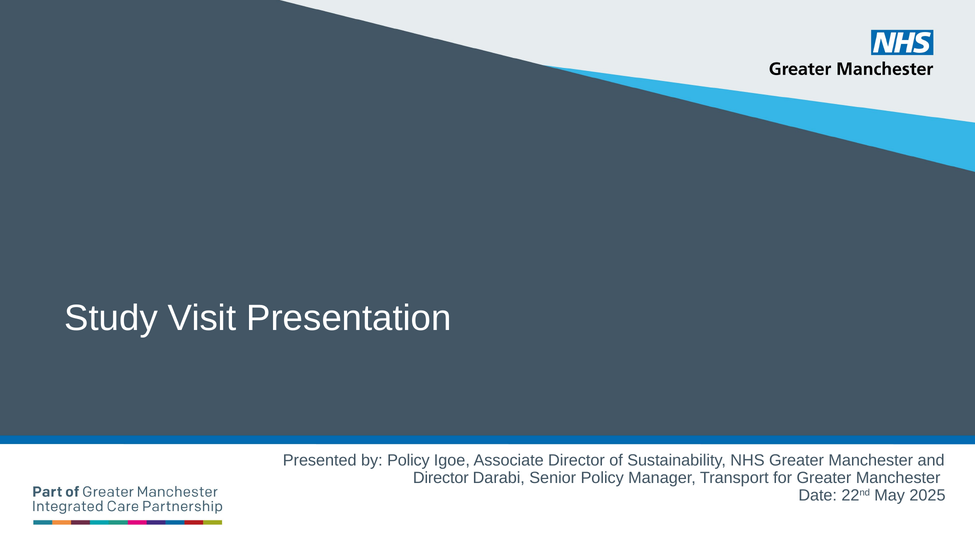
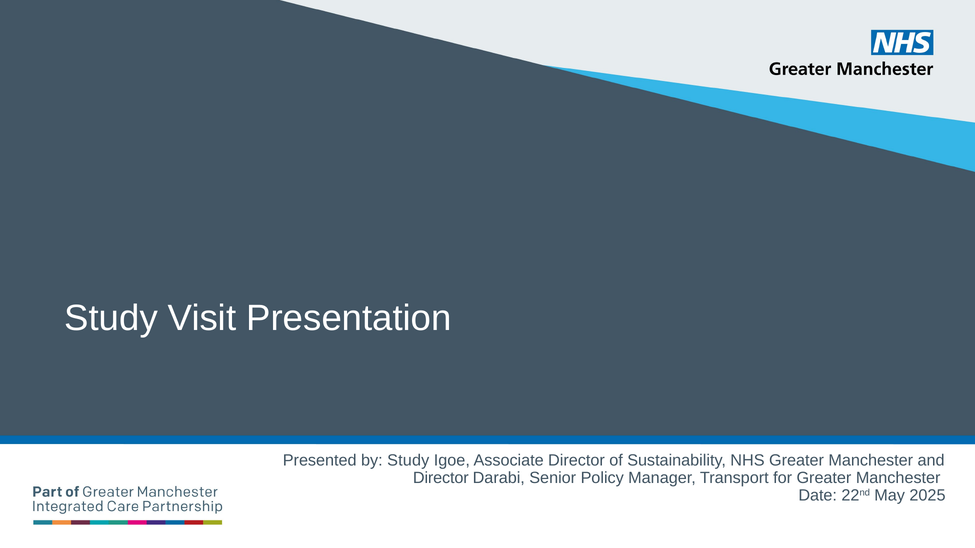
by Policy: Policy -> Study (408, 461)
